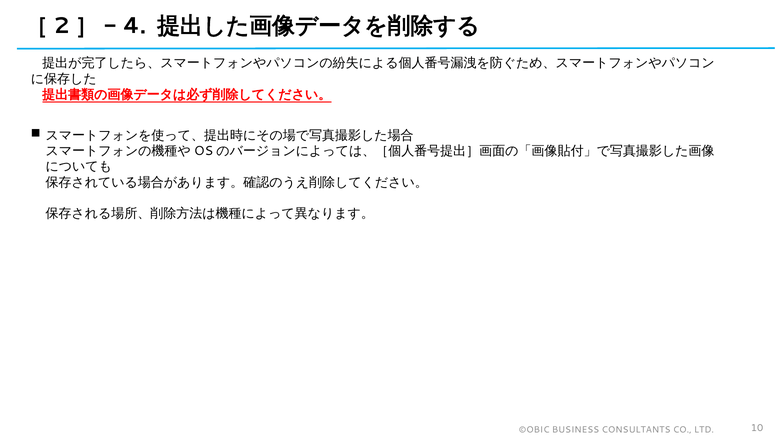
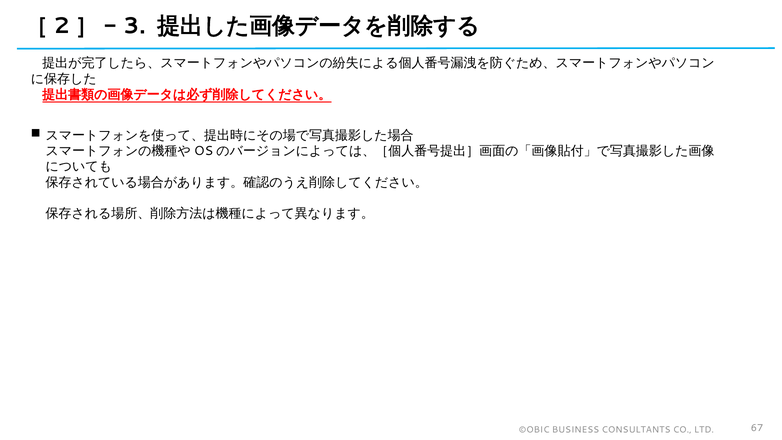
4: 4 -> 3 (134, 26)
10: 10 -> 67 (757, 428)
